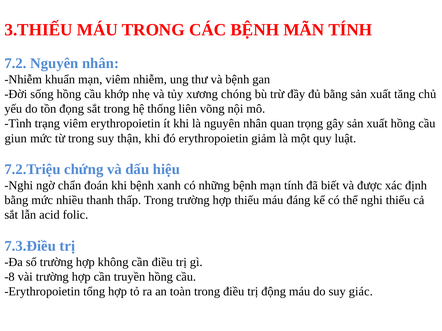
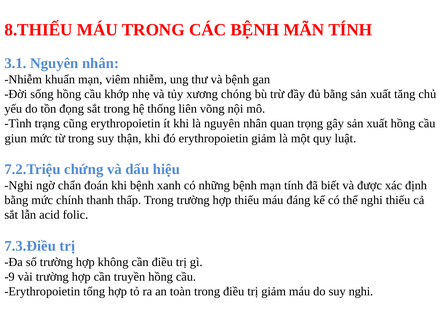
3.THIẾU: 3.THIẾU -> 8.THIẾU (39, 30)
7.2: 7.2 -> 3.1 (15, 63)
trạng viêm: viêm -> cũng (75, 124)
nhiều: nhiều -> chính (70, 201)
-8: -8 -> -9 (10, 277)
trị động: động -> giảm (274, 292)
suy giác: giác -> nghi (361, 292)
